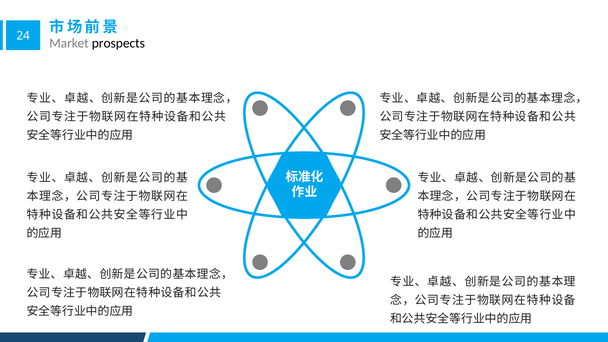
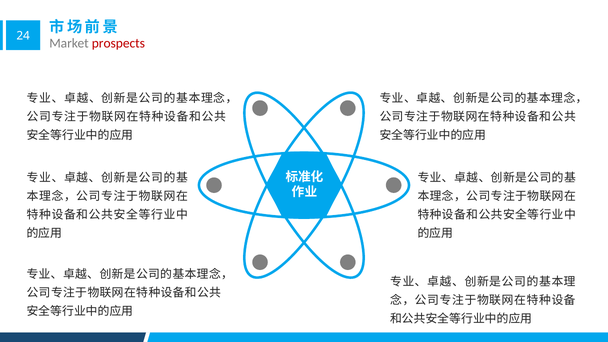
prospects colour: black -> red (118, 43)
